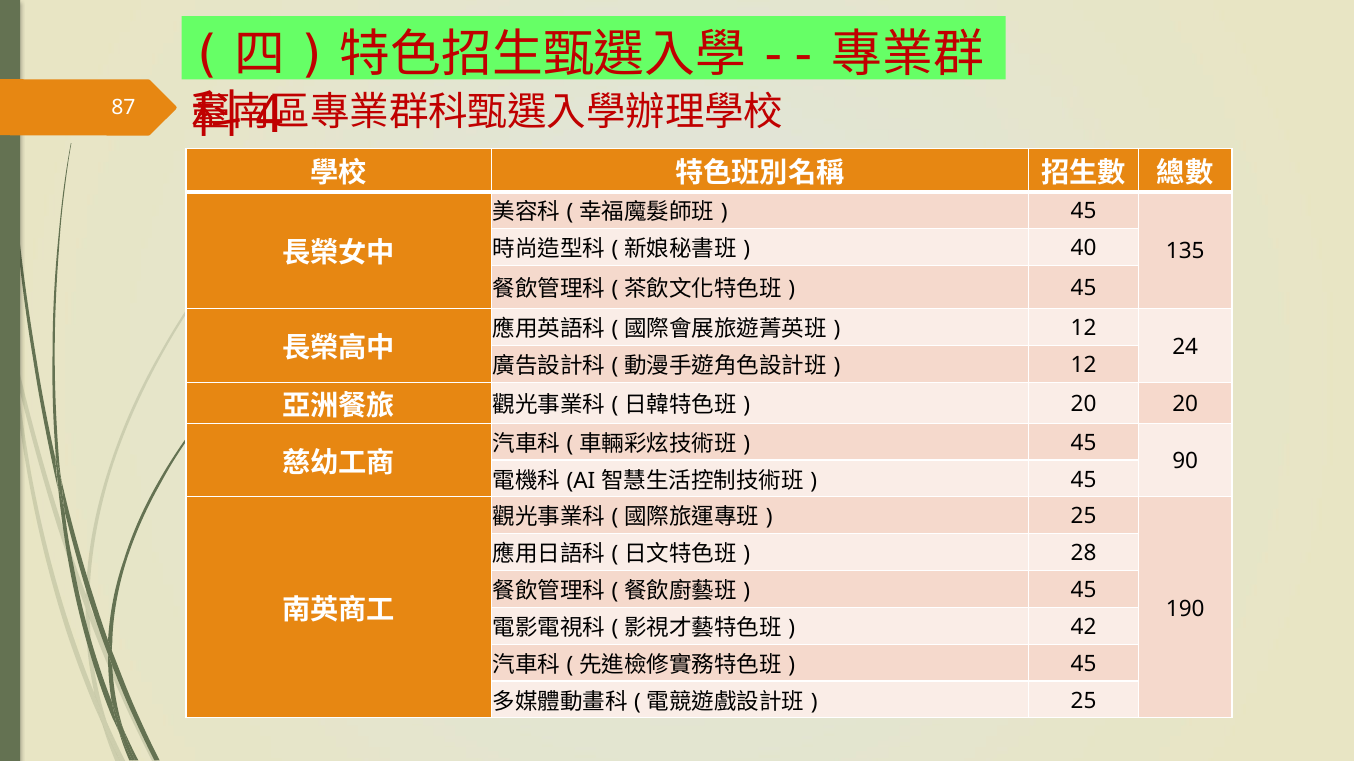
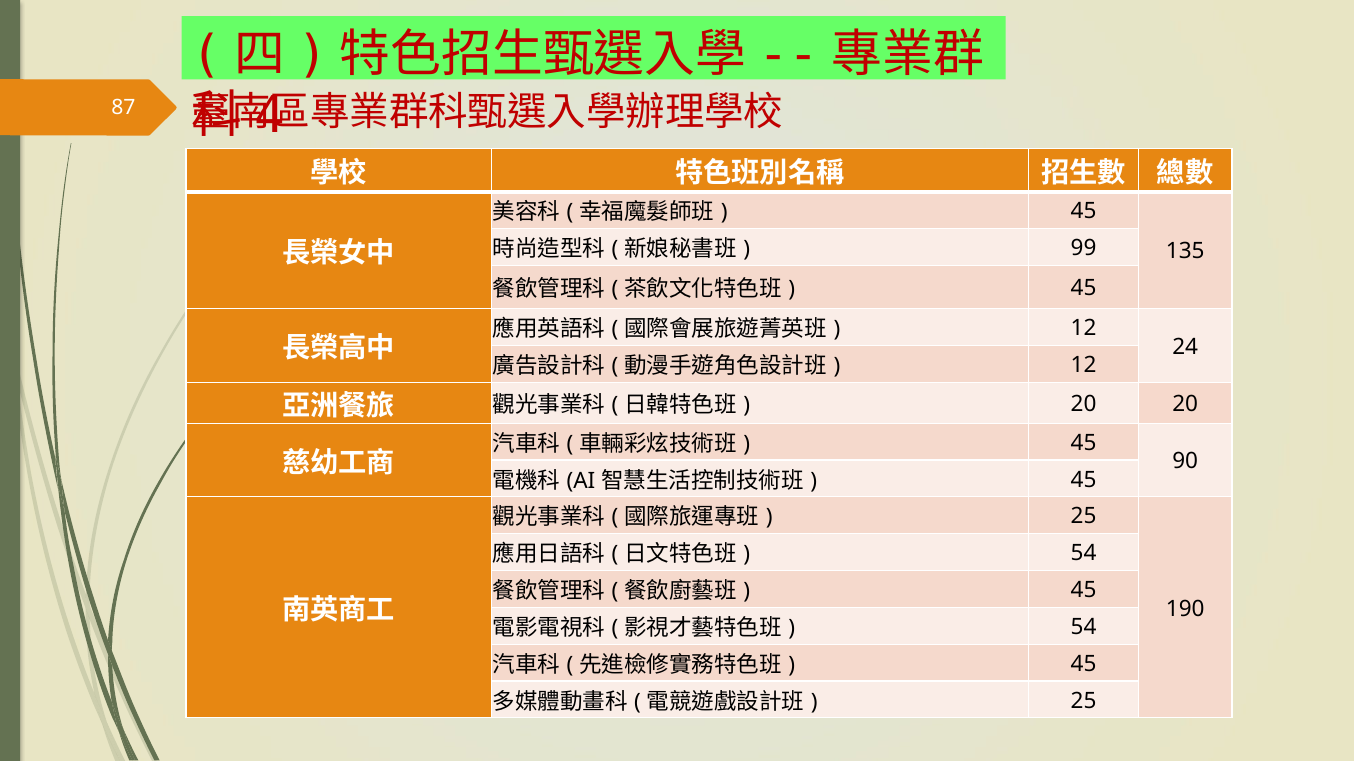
40: 40 -> 99 (1084, 249)
28: 28 -> 54 (1084, 554)
42: 42 -> 54 (1084, 628)
